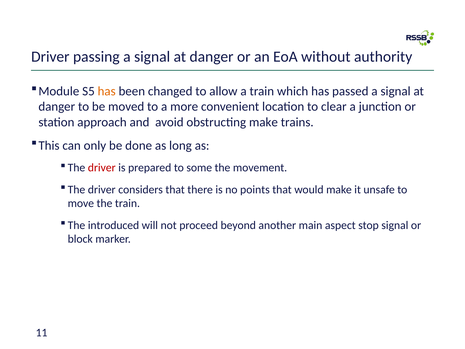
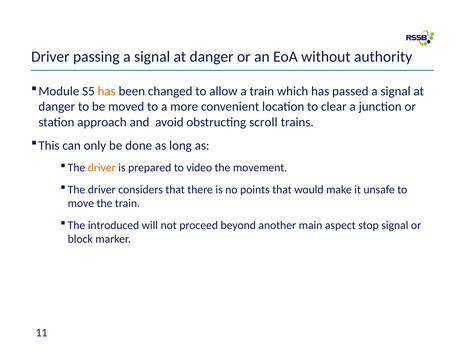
obstructing make: make -> scroll (263, 122)
driver colour: red -> orange (102, 168)
some: some -> video (199, 168)
